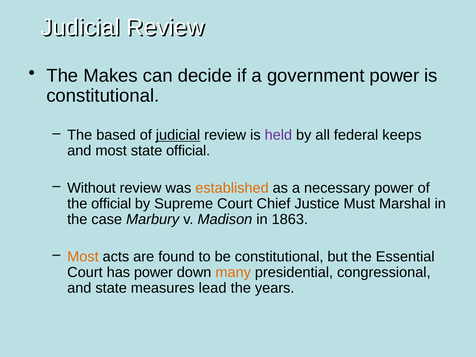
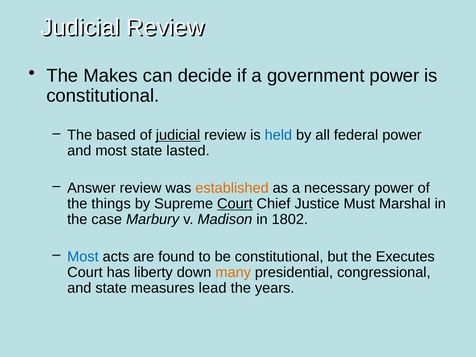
held colour: purple -> blue (278, 135)
federal keeps: keeps -> power (402, 135)
state official: official -> lasted (188, 151)
Without: Without -> Answer (91, 188)
the official: official -> things (111, 204)
Court underline: none -> present (235, 204)
1863: 1863 -> 1802 (290, 219)
Most colour: orange -> blue (83, 257)
Essential: Essential -> Executes (405, 257)
has power: power -> liberty (153, 272)
